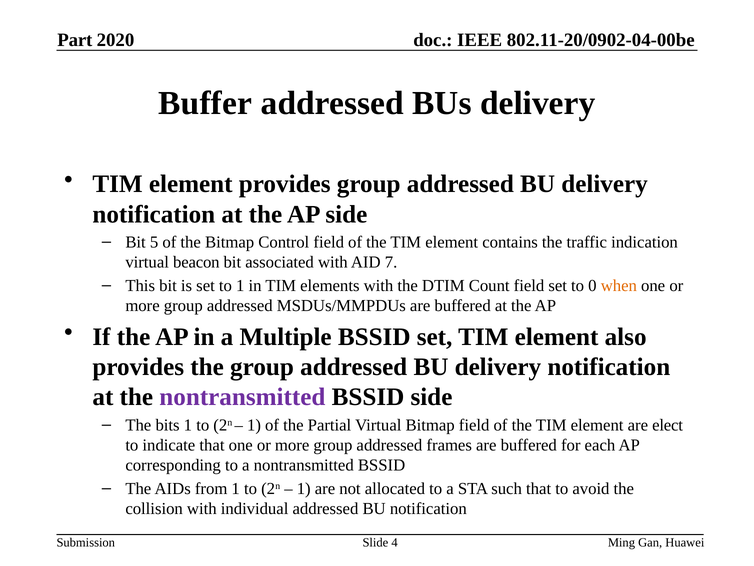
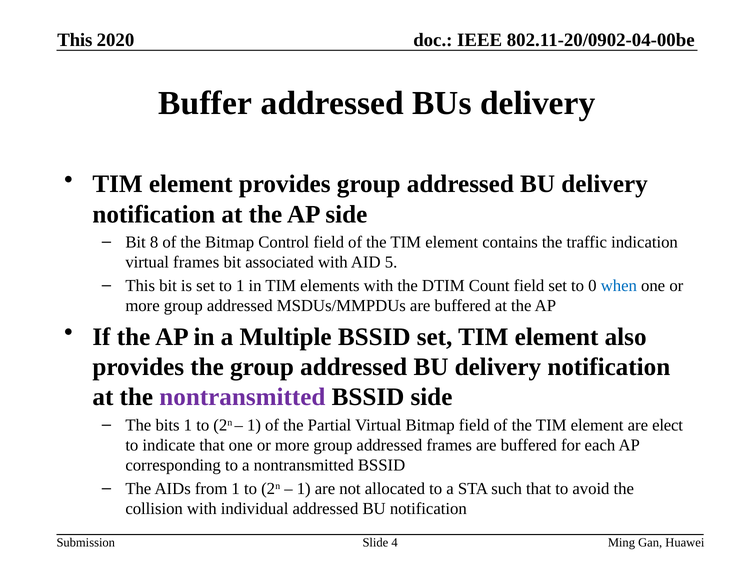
Part: Part -> This (75, 40)
5: 5 -> 8 (154, 242)
virtual beacon: beacon -> frames (196, 262)
7: 7 -> 5 (391, 262)
when colour: orange -> blue (619, 286)
